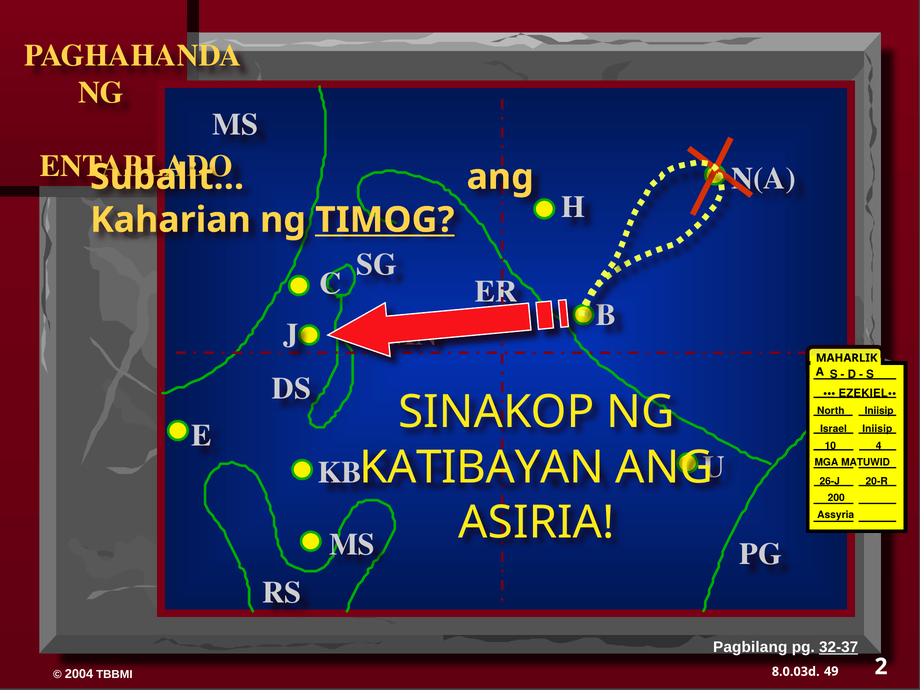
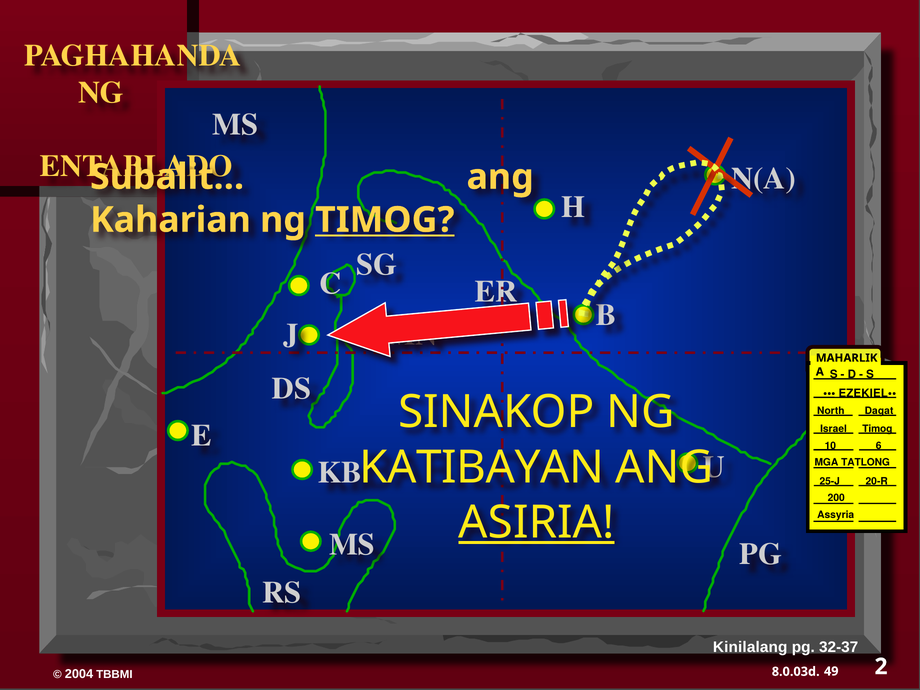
North Iniisip: Iniisip -> Dagat (879, 411)
Israel Iniisip: Iniisip -> Timog (877, 429)
4: 4 -> 6 (879, 446)
MATUWID: MATUWID -> TATLONG (866, 462)
26-J: 26-J -> 25-J (830, 481)
ASIRIA underline: none -> present (536, 523)
Pagbilang: Pagbilang -> Kinilalang (750, 647)
32-37 underline: present -> none (839, 647)
